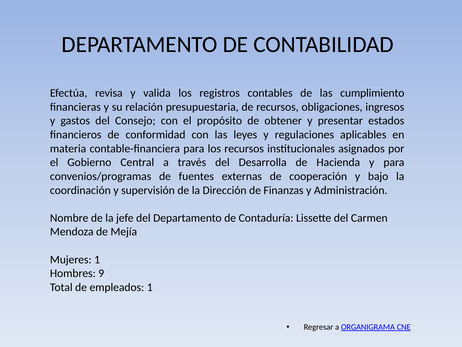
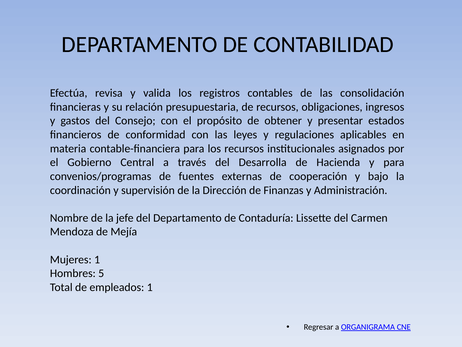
cumplimiento: cumplimiento -> consolidación (372, 93)
9: 9 -> 5 (101, 273)
